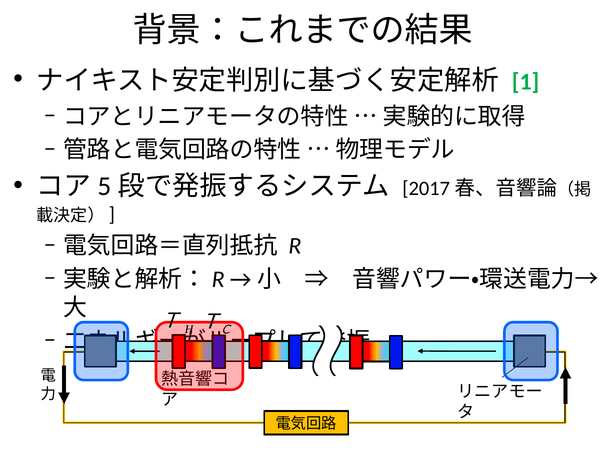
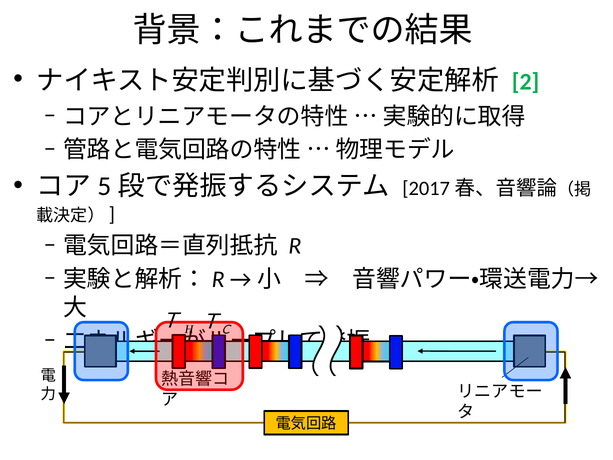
1: 1 -> 2 (526, 82)
